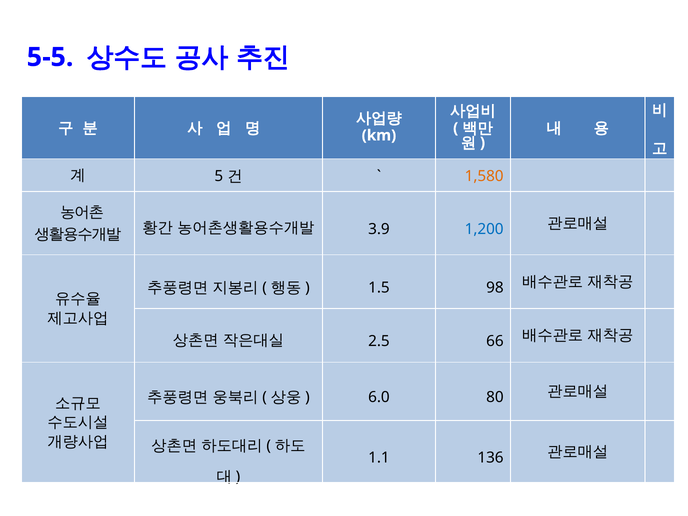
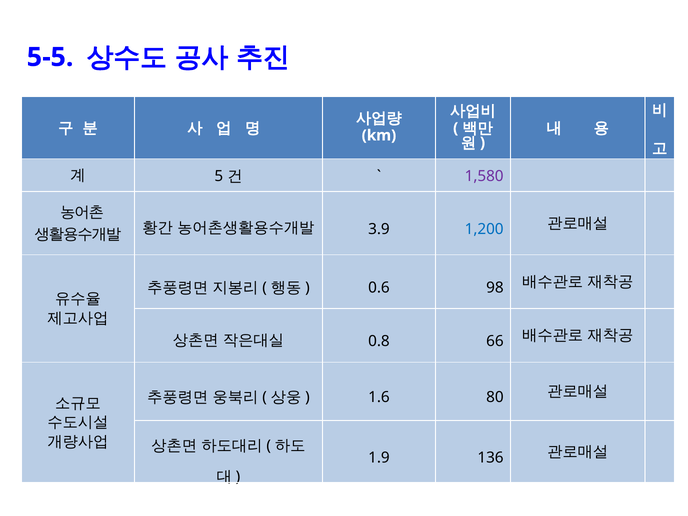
1,580 colour: orange -> purple (484, 176)
1.5: 1.5 -> 0.6 (379, 288)
2.5: 2.5 -> 0.8 (379, 341)
6.0: 6.0 -> 1.6 (379, 397)
1.1: 1.1 -> 1.9 (379, 458)
